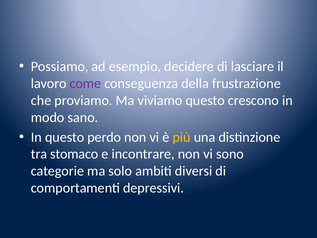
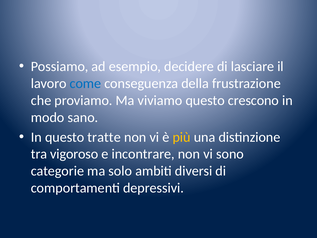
come colour: purple -> blue (85, 83)
perdo: perdo -> tratte (104, 137)
stomaco: stomaco -> vigoroso (74, 154)
